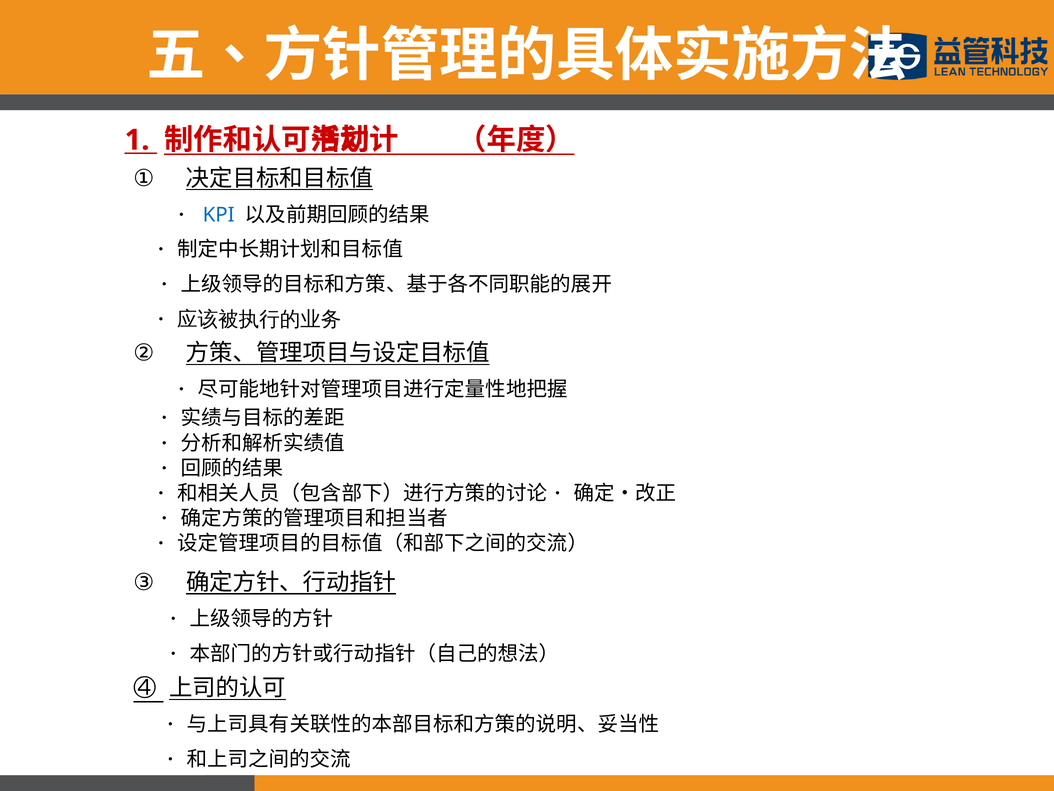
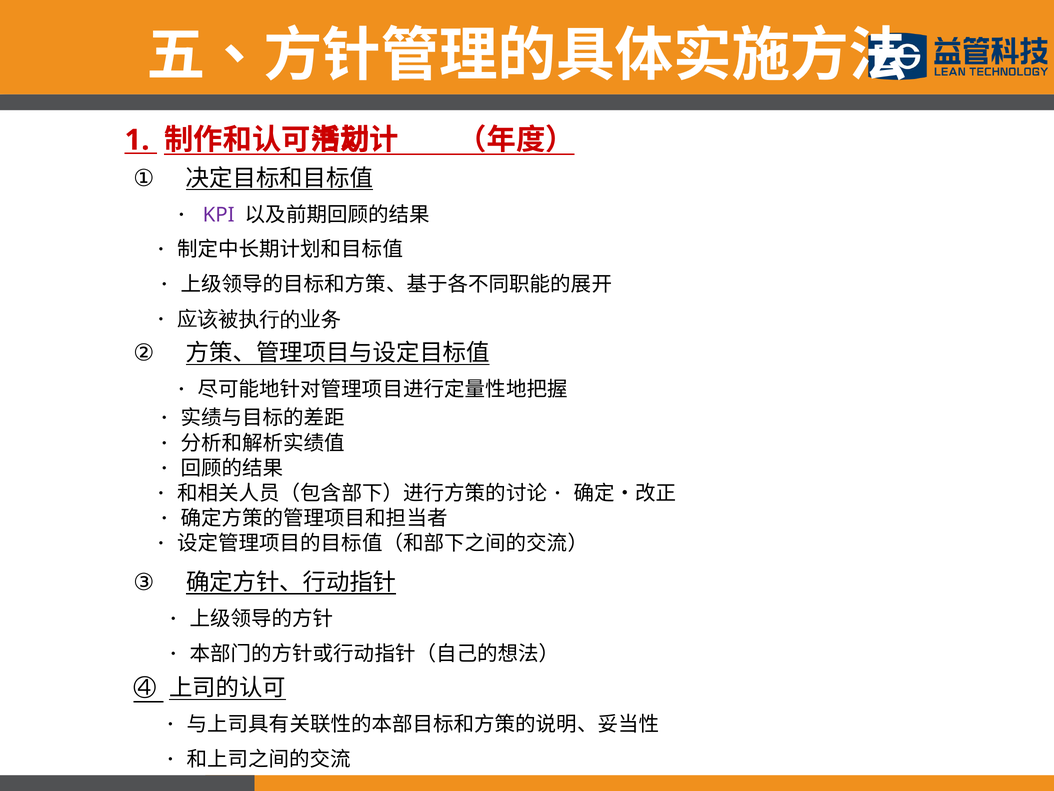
KPI colour: blue -> purple (219, 215)
